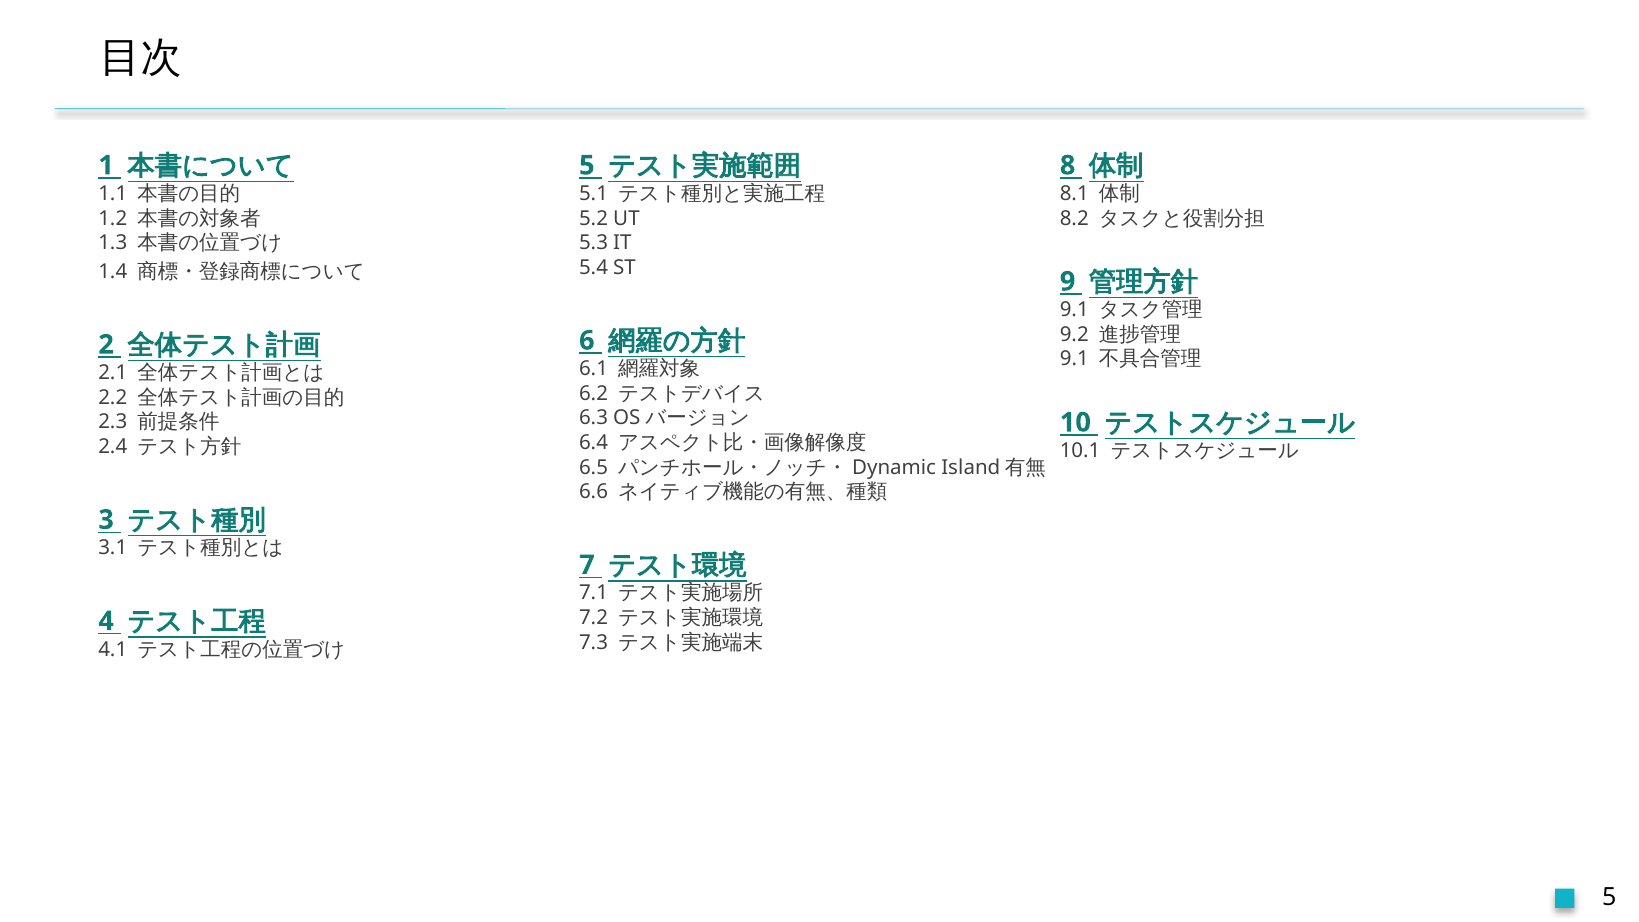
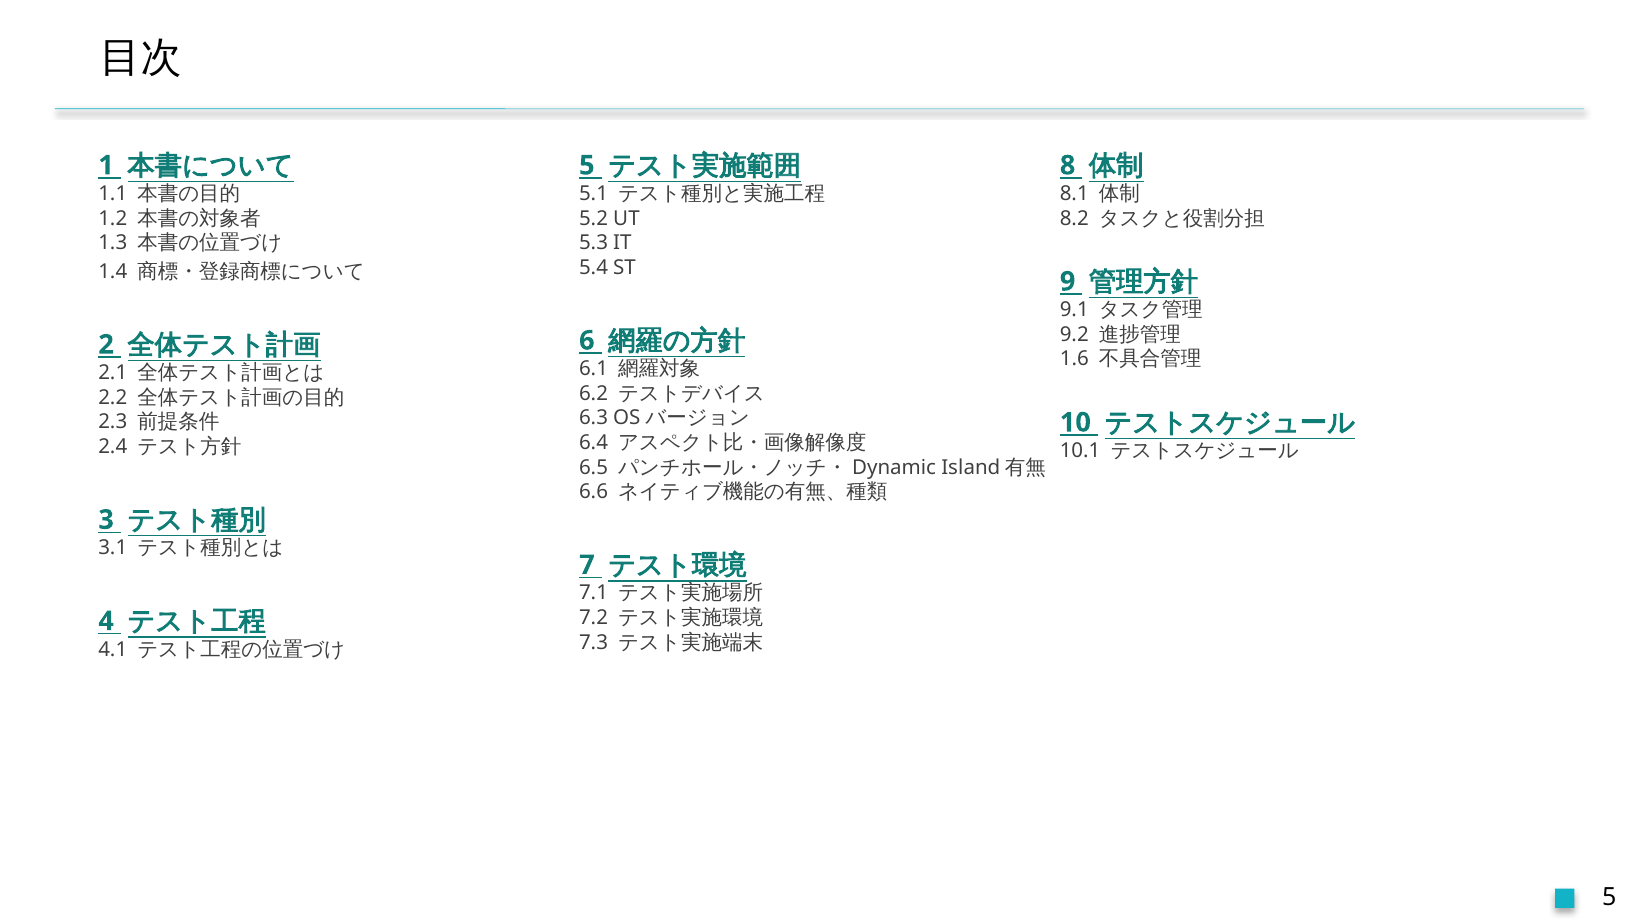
9.1: 9.1 -> 1.6 (1074, 359)
